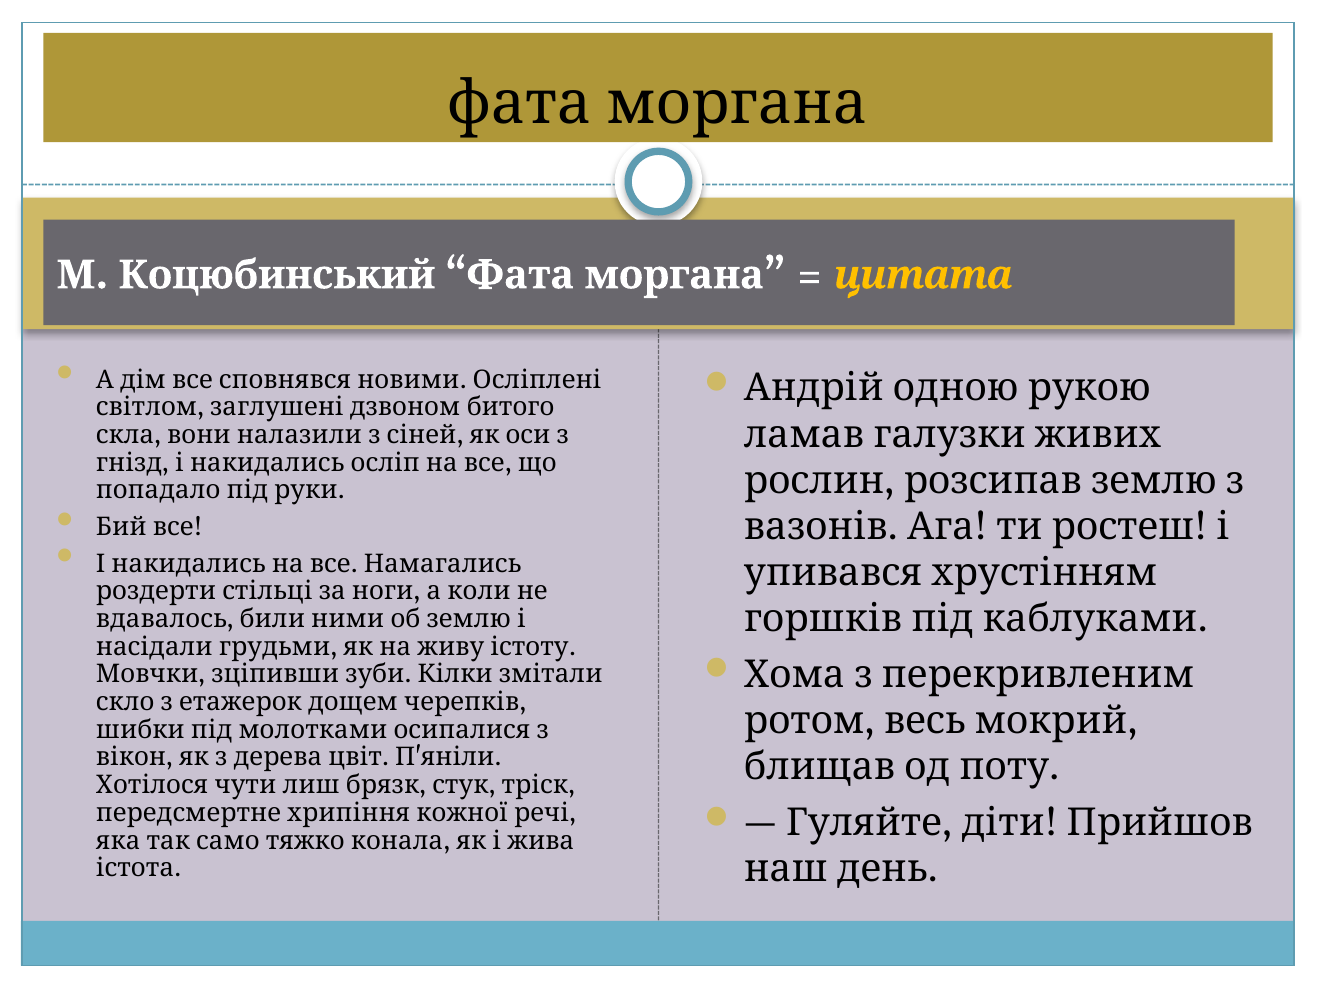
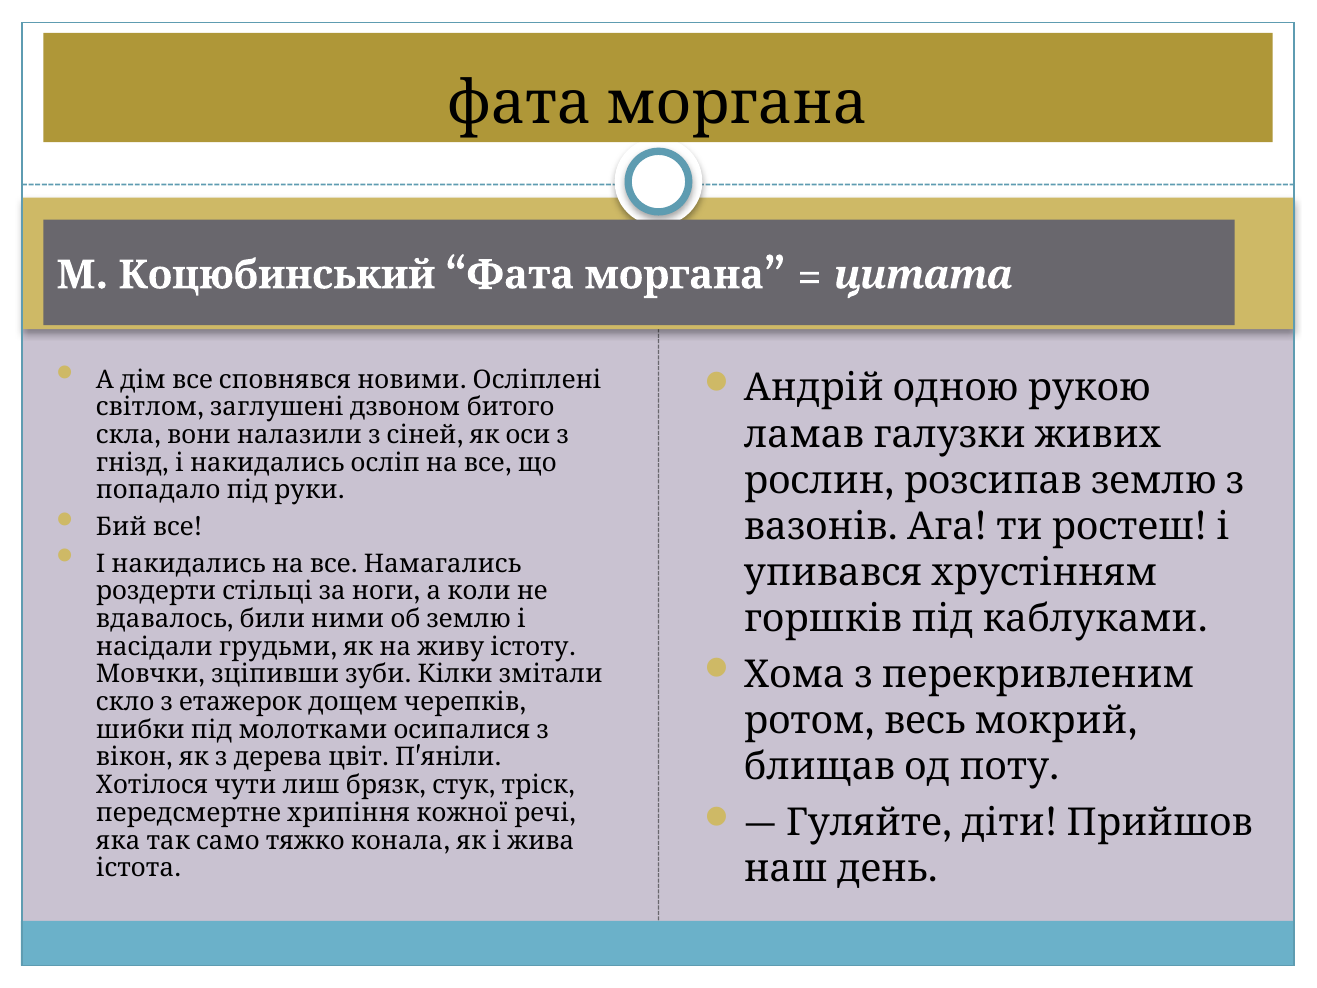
цитата colour: yellow -> white (923, 275)
